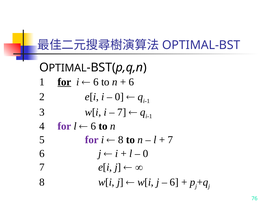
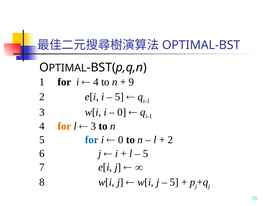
for underline: present -> none (64, 82)
6: 6 -> 4 (96, 82)
6: 6 -> 9 (131, 82)
0: 0 -> 5 (119, 97)
7: 7 -> 0 (122, 112)
for colour: purple -> orange (64, 126)
6: 6 -> 3 (93, 126)
for colour: purple -> blue (92, 139)
8: 8 -> 0 (121, 139)
7: 7 -> 2 (170, 139)
0: 0 -> 5 (146, 153)
6: 6 -> 5 (174, 182)
